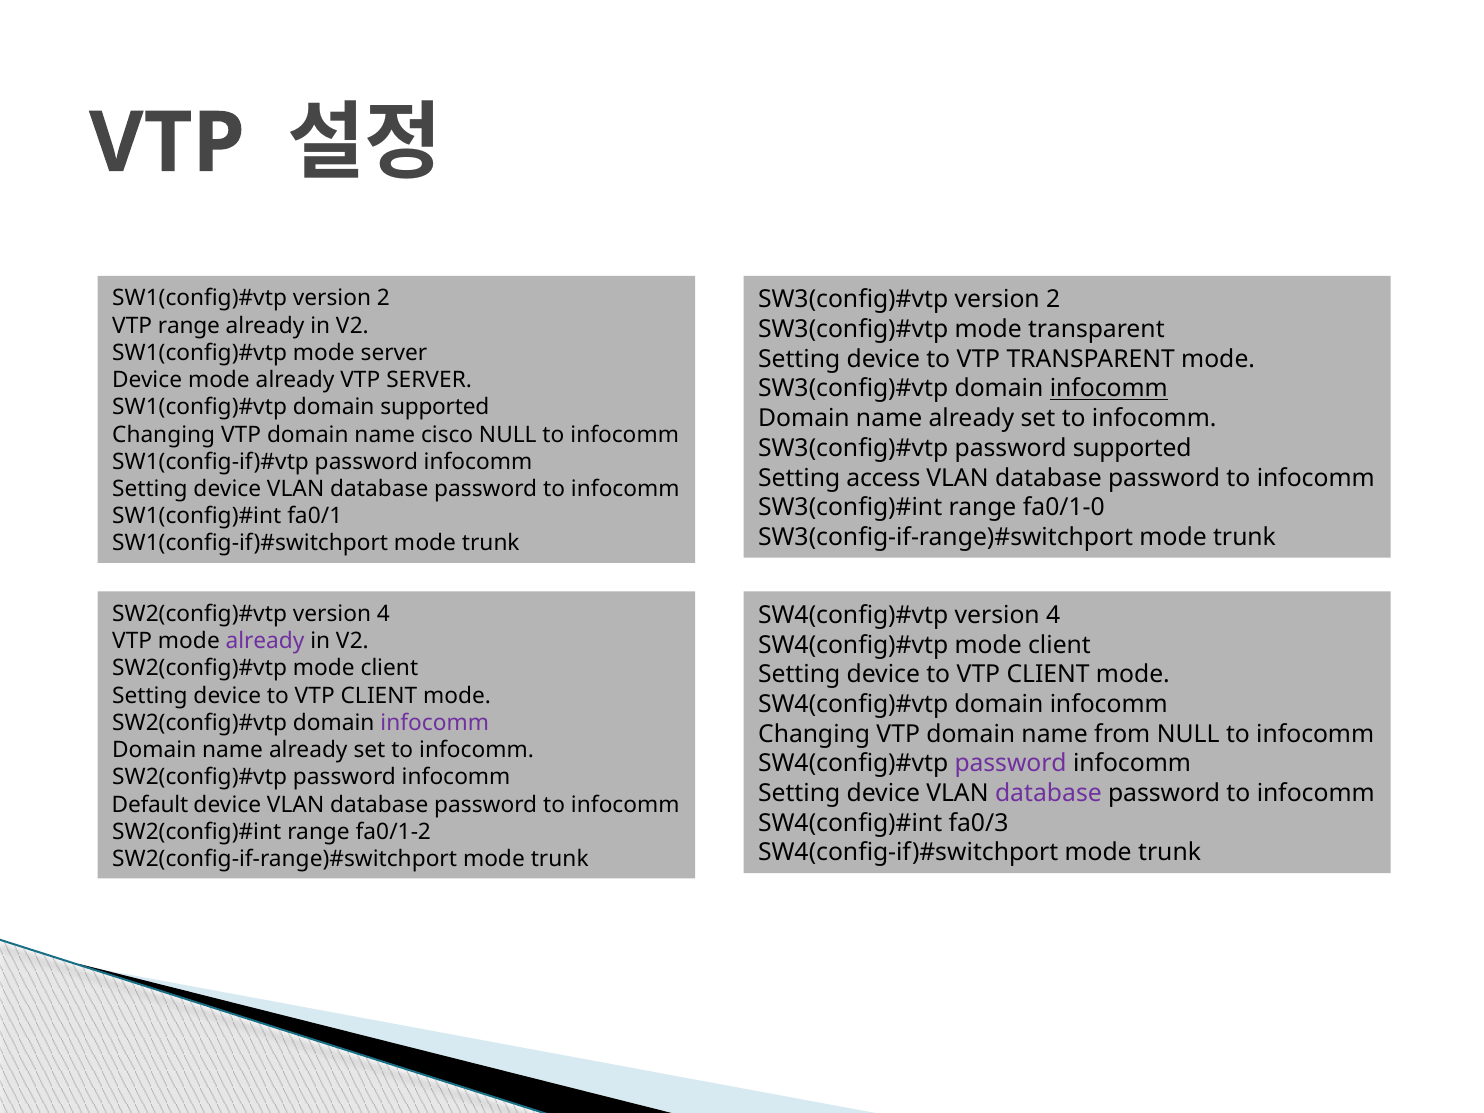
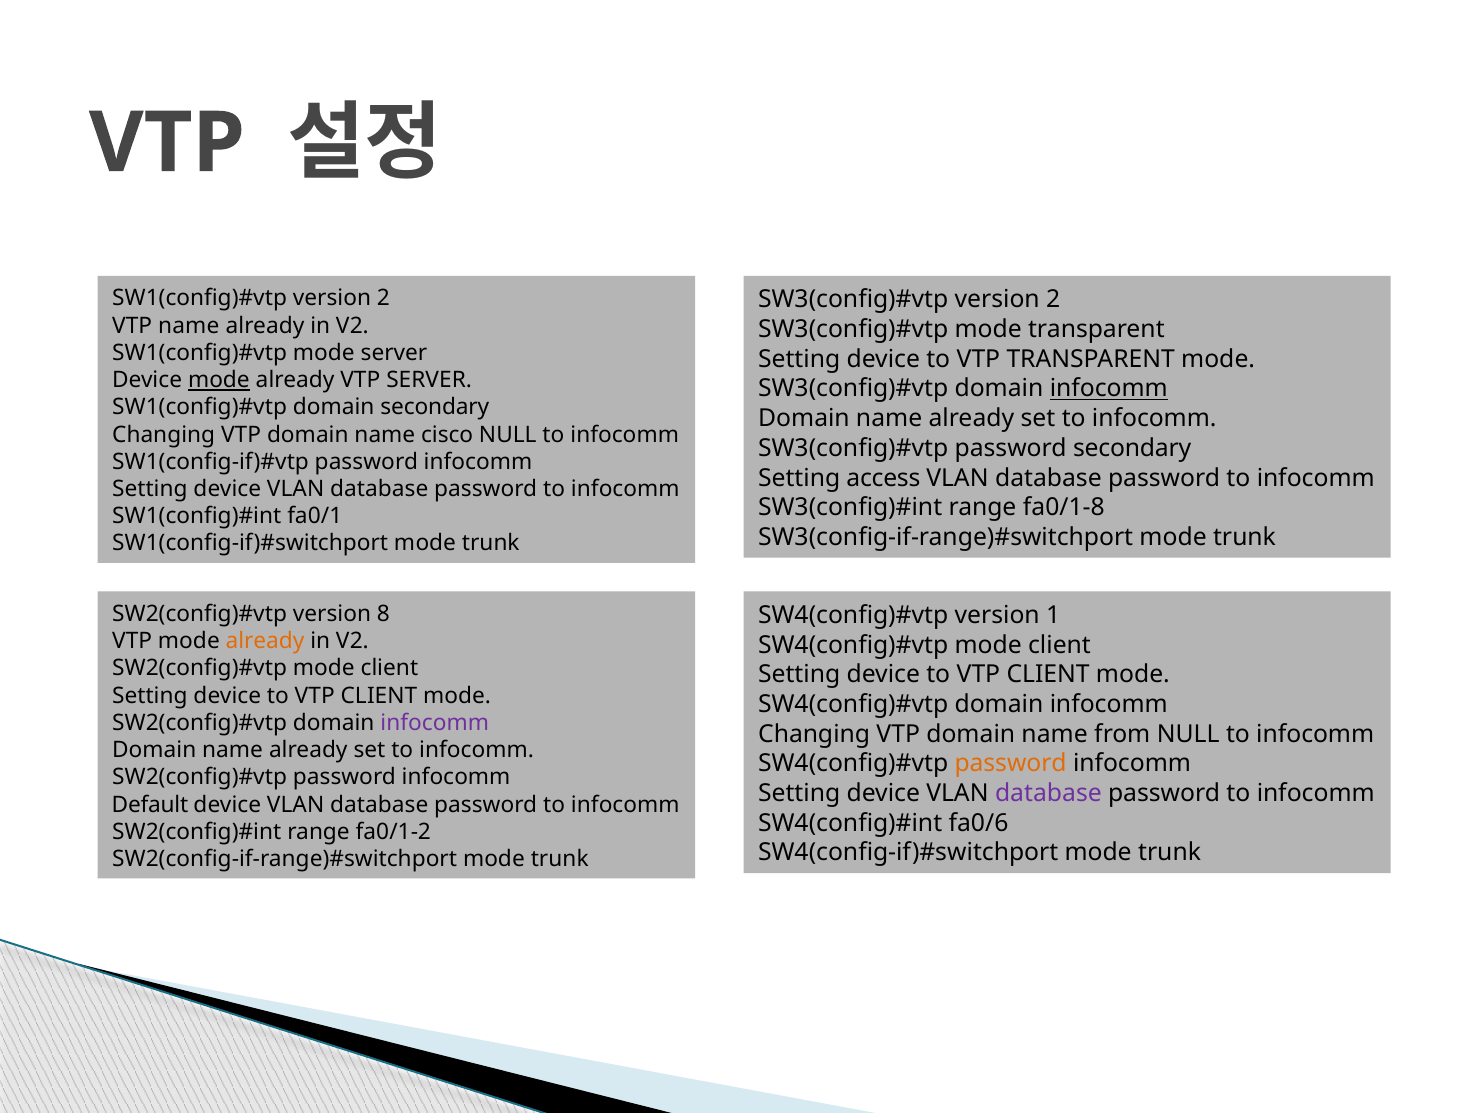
VTP range: range -> name (189, 326)
mode underline: none -> present (219, 380)
domain supported: supported -> secondary (435, 407)
password supported: supported -> secondary (1132, 448)
fa0/1-0: fa0/1-0 -> fa0/1-8 (1064, 508)
4: 4 -> 8 (383, 614)
4: 4 -> 1 (1053, 615)
already colour: purple -> orange (265, 641)
password colour: purple -> orange (1011, 764)
fa0/3: fa0/3 -> fa0/6 (979, 823)
